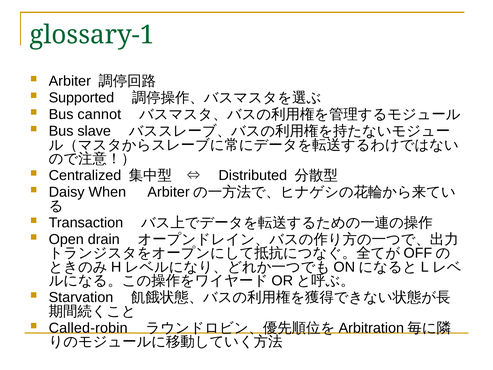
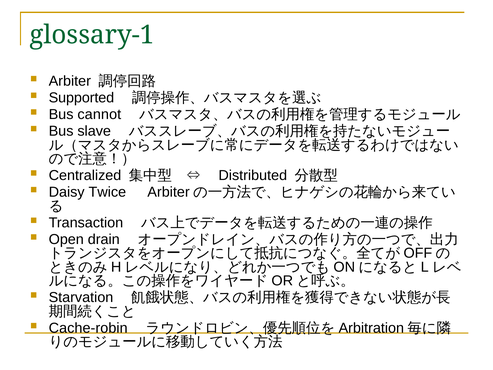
When: When -> Twice (107, 192)
Called-robin: Called-robin -> Cache-robin (88, 328)
